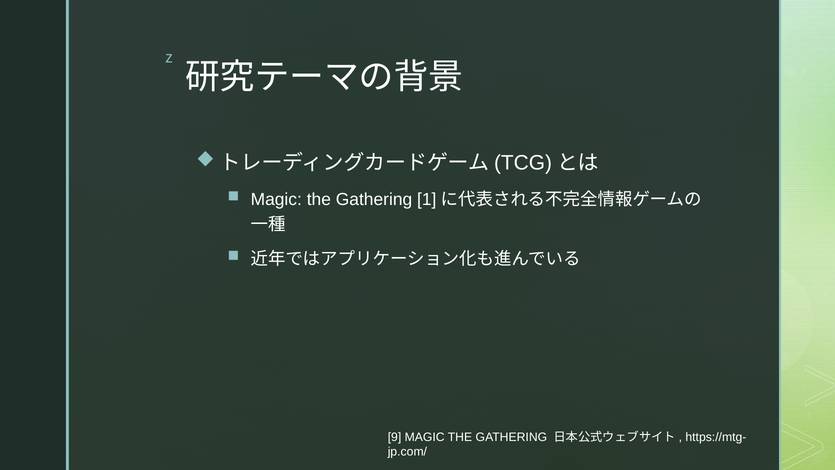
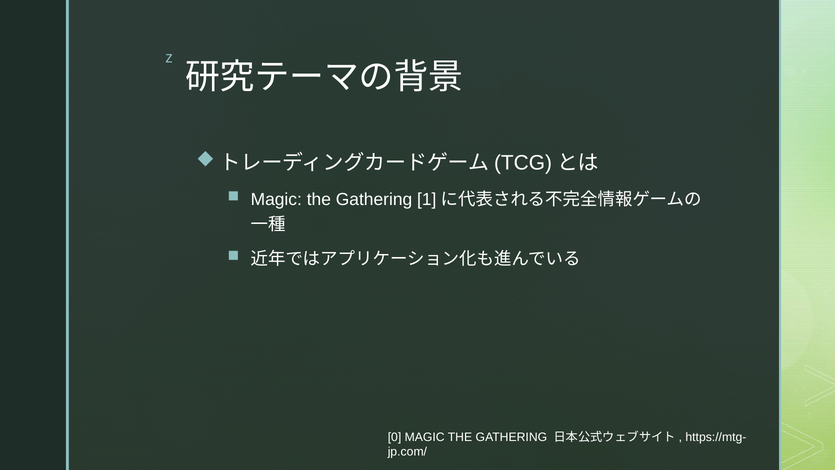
9: 9 -> 0 (395, 437)
